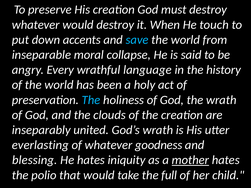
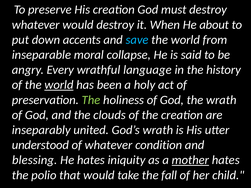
touch: touch -> about (214, 25)
world underline: none -> present (59, 85)
The colour: light blue -> light green (91, 100)
everlasting: everlasting -> understood (40, 145)
goodness: goodness -> condition (159, 145)
full: full -> fall (169, 175)
